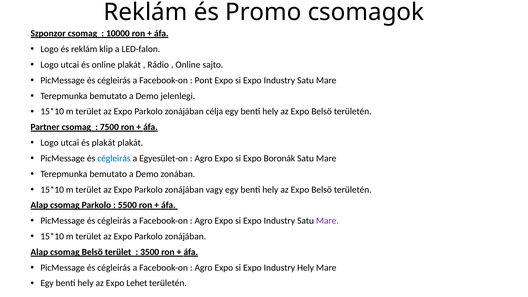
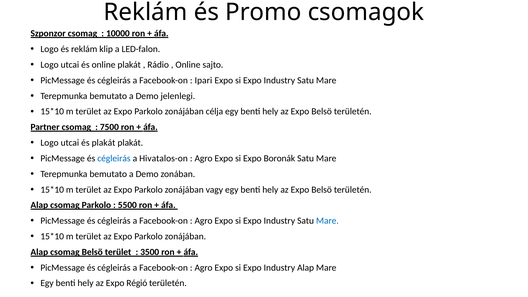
Pont: Pont -> Ipari (203, 80)
Egyesület-on: Egyesület-on -> Hivatalos-on (164, 158)
Mare colour: purple -> blue (327, 221)
Industry Hely: Hely -> Alap (306, 268)
Lehet: Lehet -> Régió (137, 283)
